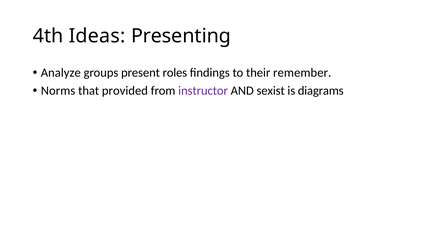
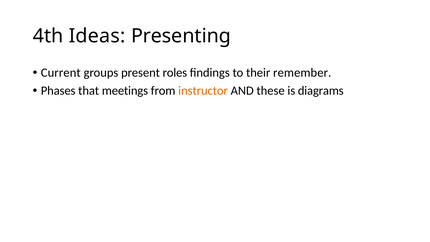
Analyze: Analyze -> Current (61, 73)
Norms: Norms -> Phases (58, 91)
provided: provided -> meetings (125, 91)
instructor colour: purple -> orange (203, 91)
sexist: sexist -> these (271, 91)
